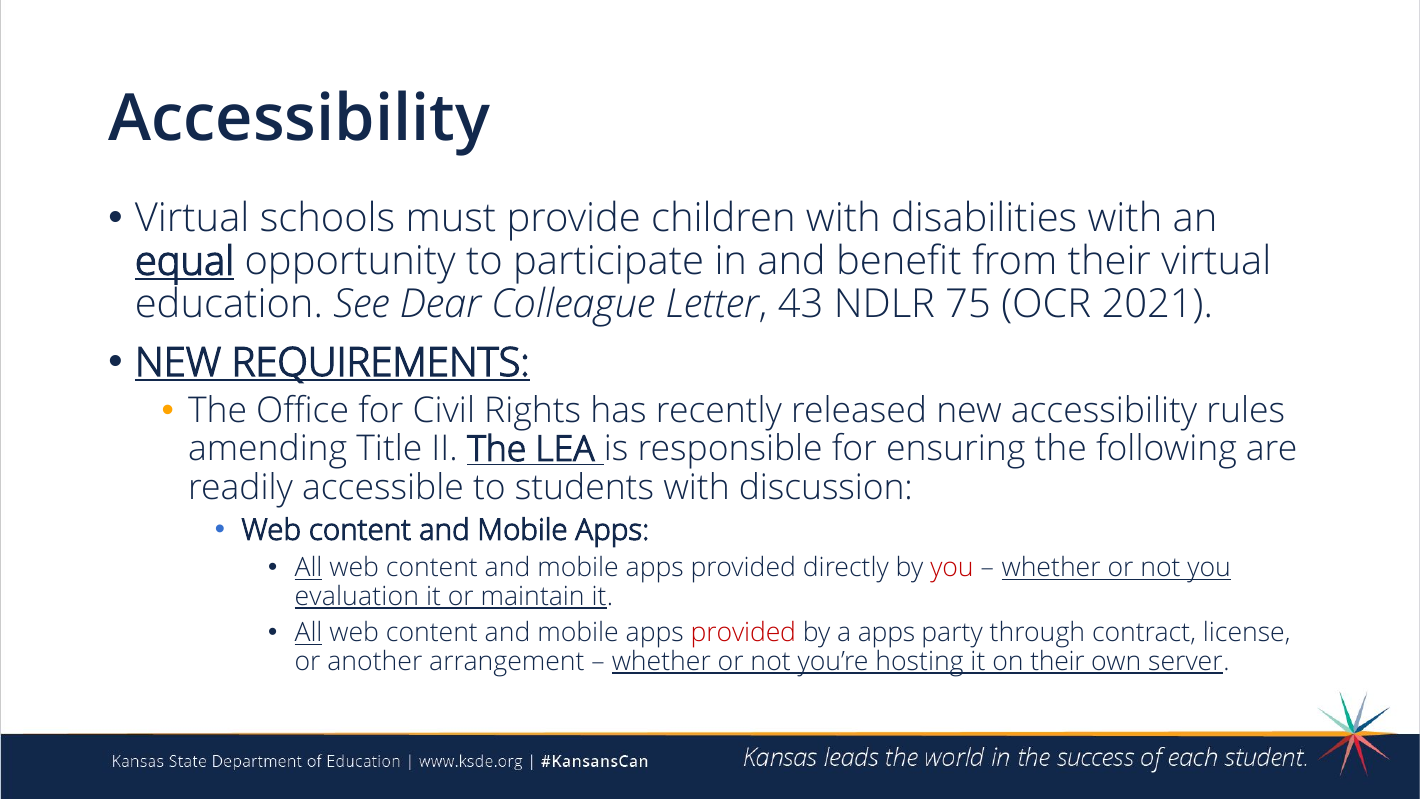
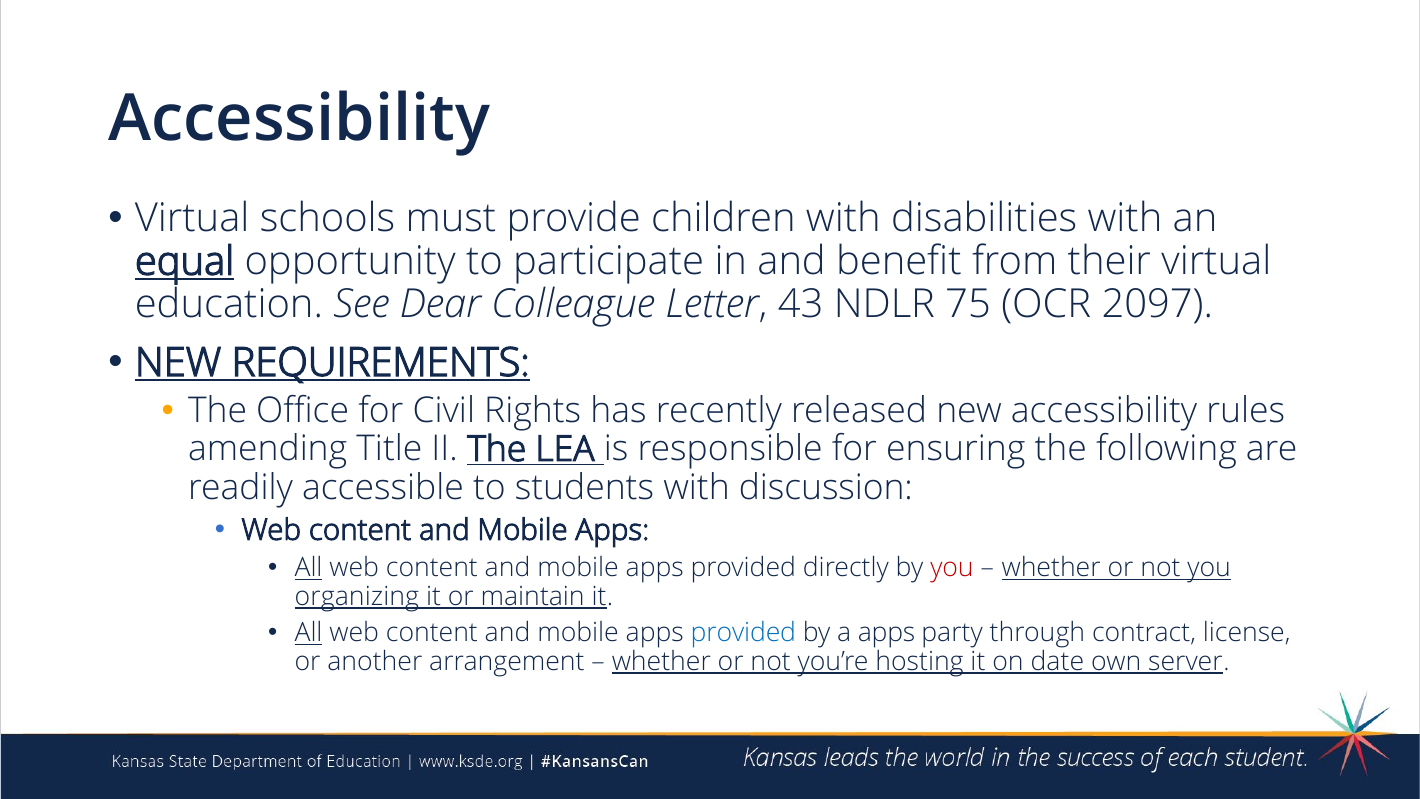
2021: 2021 -> 2097 (1157, 305)
evaluation: evaluation -> organizing (357, 596)
provided colour: red -> blue (743, 633)
on their: their -> date (1057, 661)
